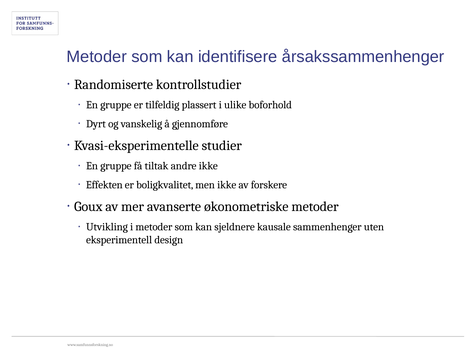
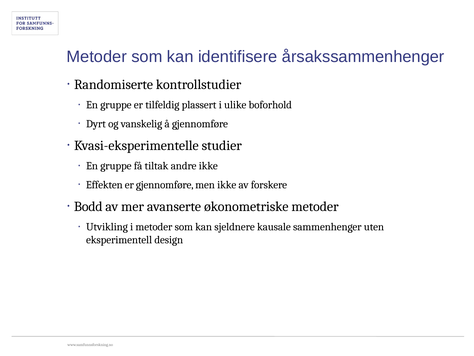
er boligkvalitet: boligkvalitet -> gjennomføre (165, 185)
Goux: Goux -> Bodd (88, 206)
